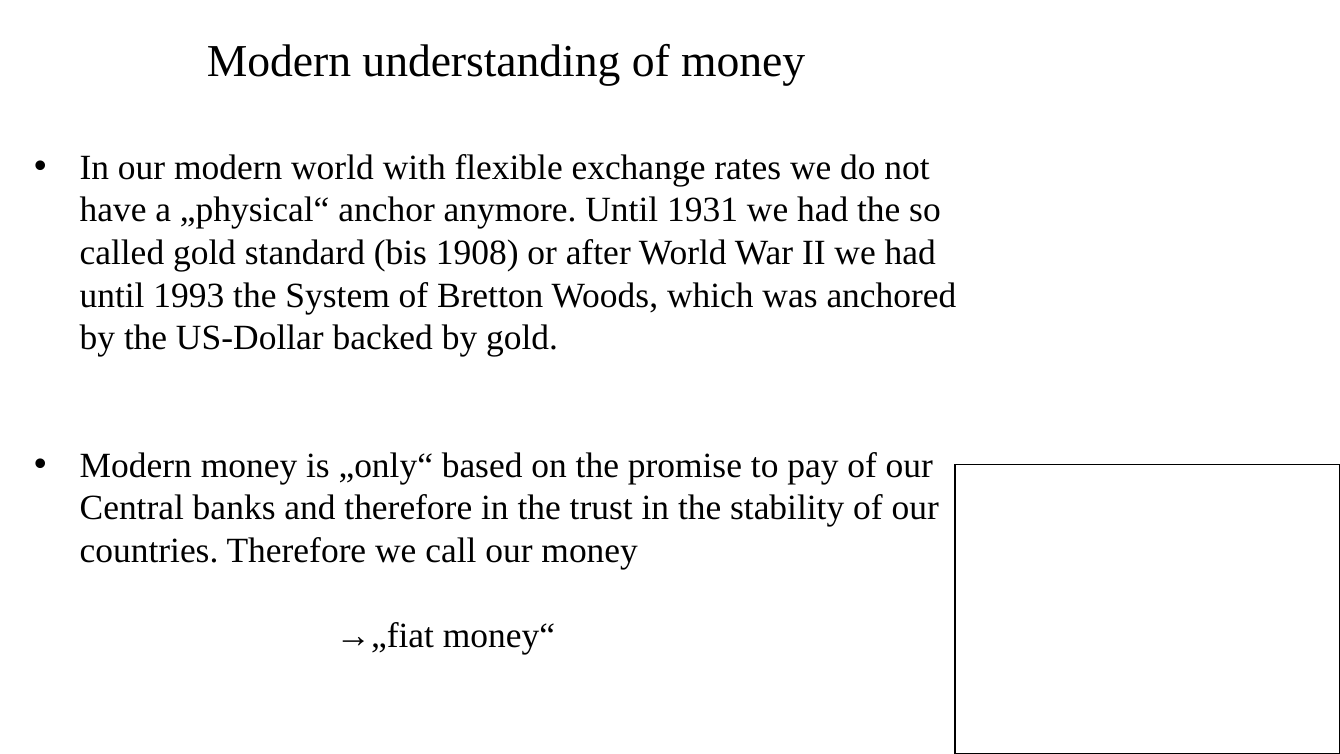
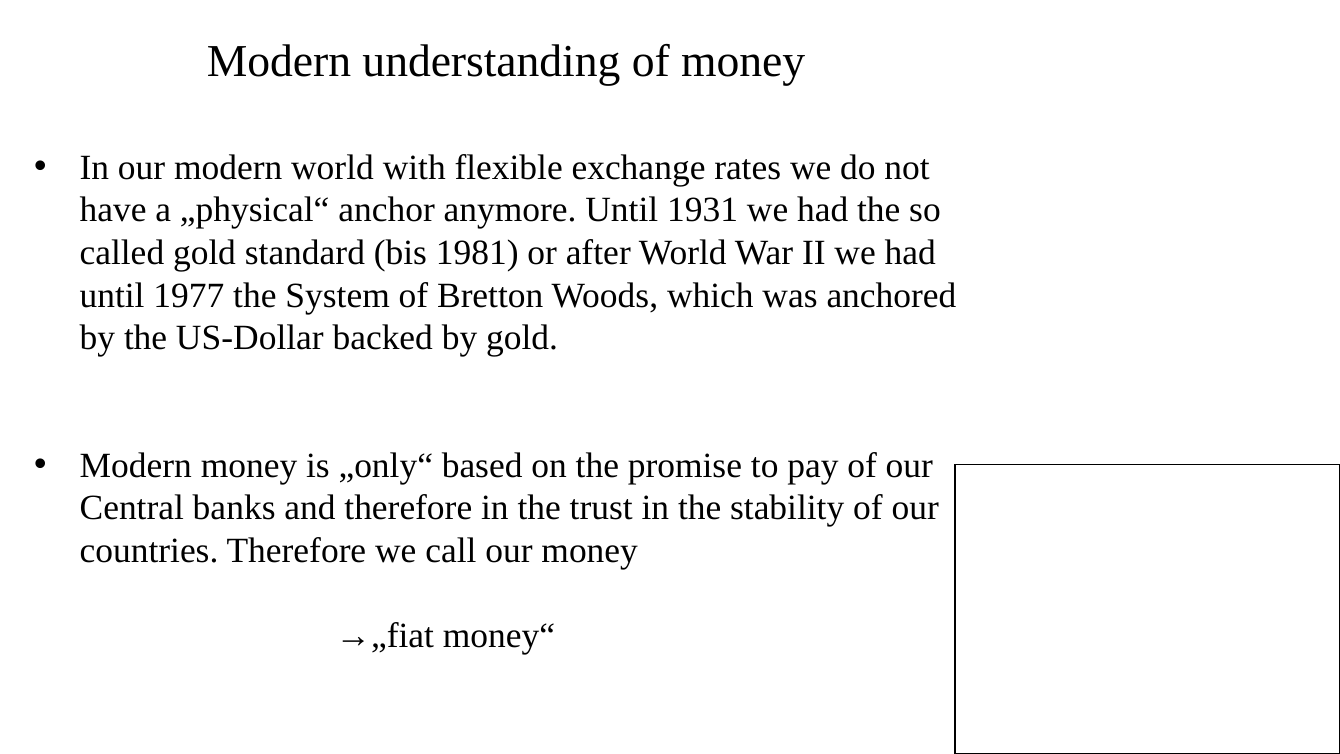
1908: 1908 -> 1981 (477, 253)
1993: 1993 -> 1977 (189, 295)
